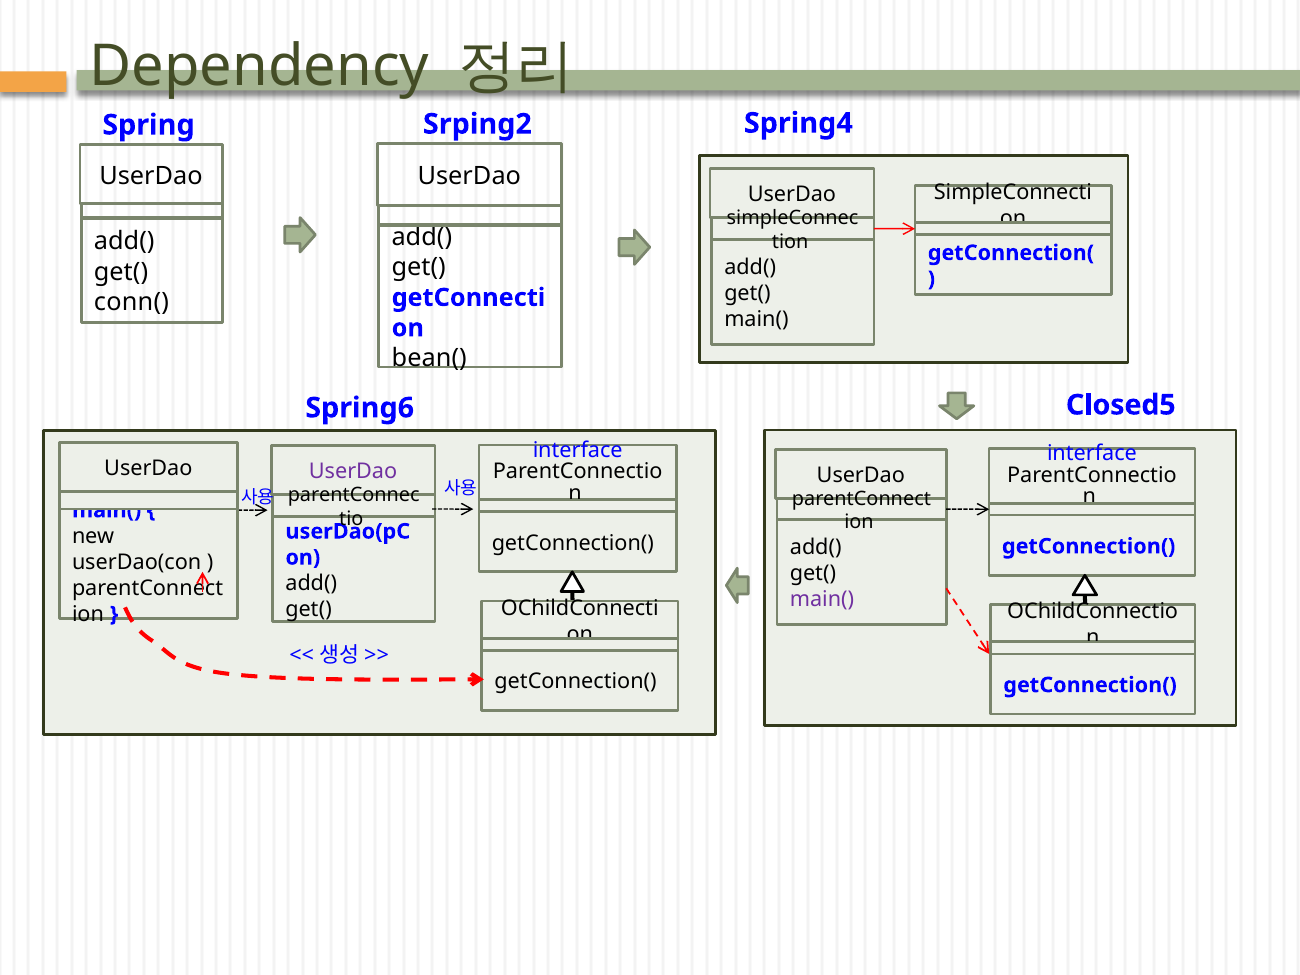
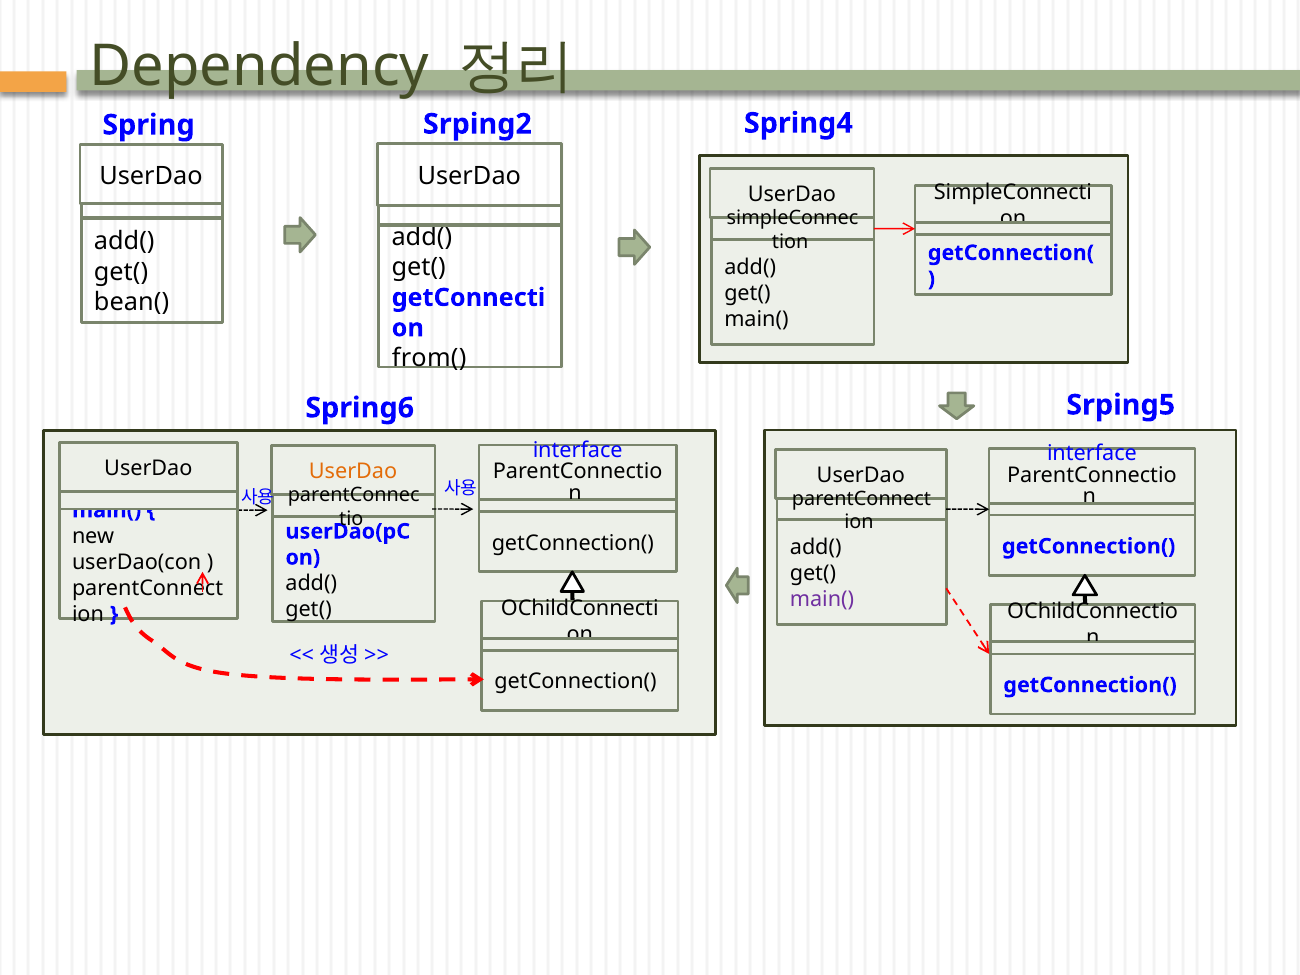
conn(: conn( -> bean( (132, 302)
bean(: bean( -> from( (429, 358)
Closed5: Closed5 -> Srping5 (1121, 405)
UserDao colour: purple -> orange (353, 472)
